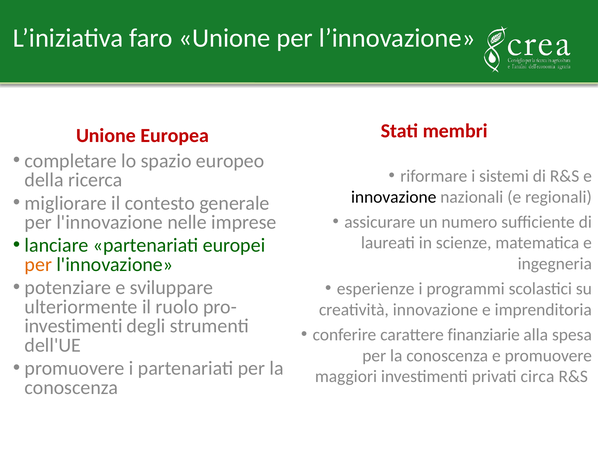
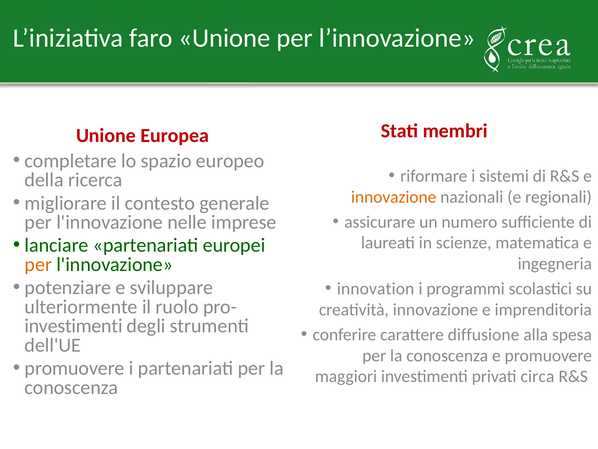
innovazione colour: black -> orange (394, 197)
esperienze: esperienze -> innovation (376, 288)
finanziarie: finanziarie -> diffusione (484, 334)
